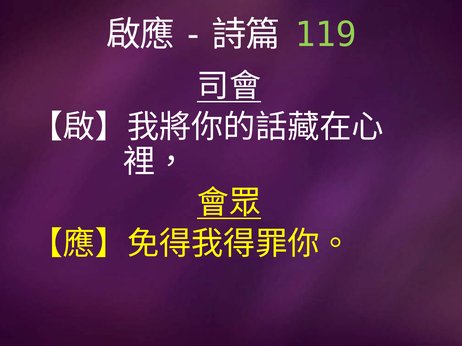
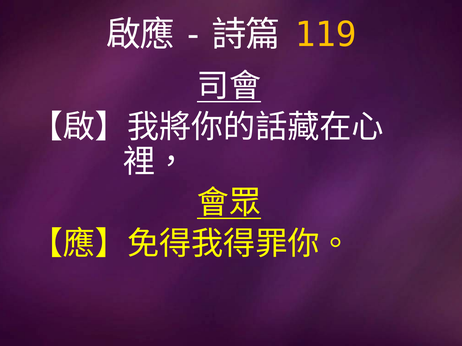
119 colour: light green -> yellow (326, 35)
